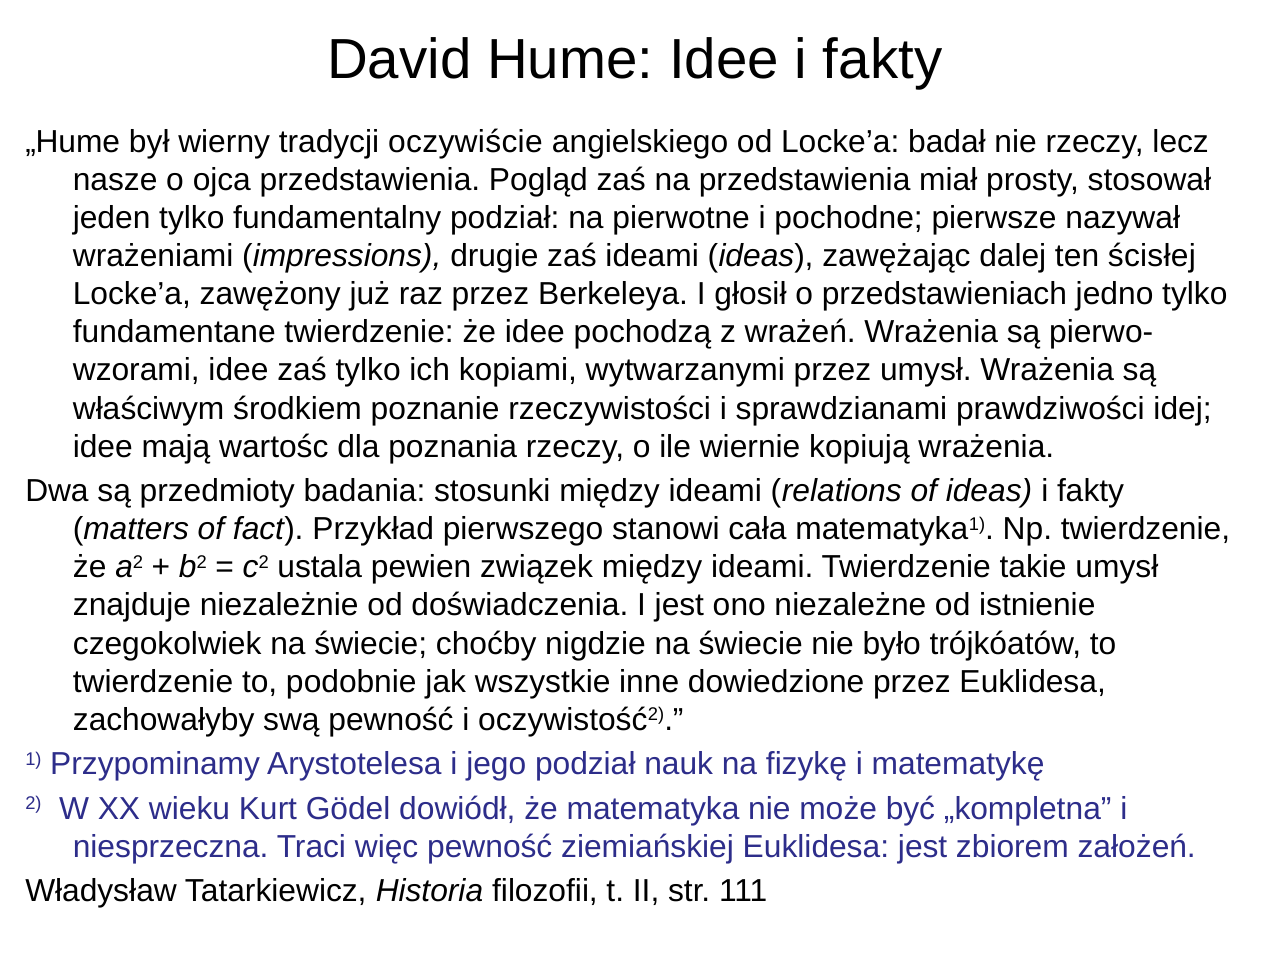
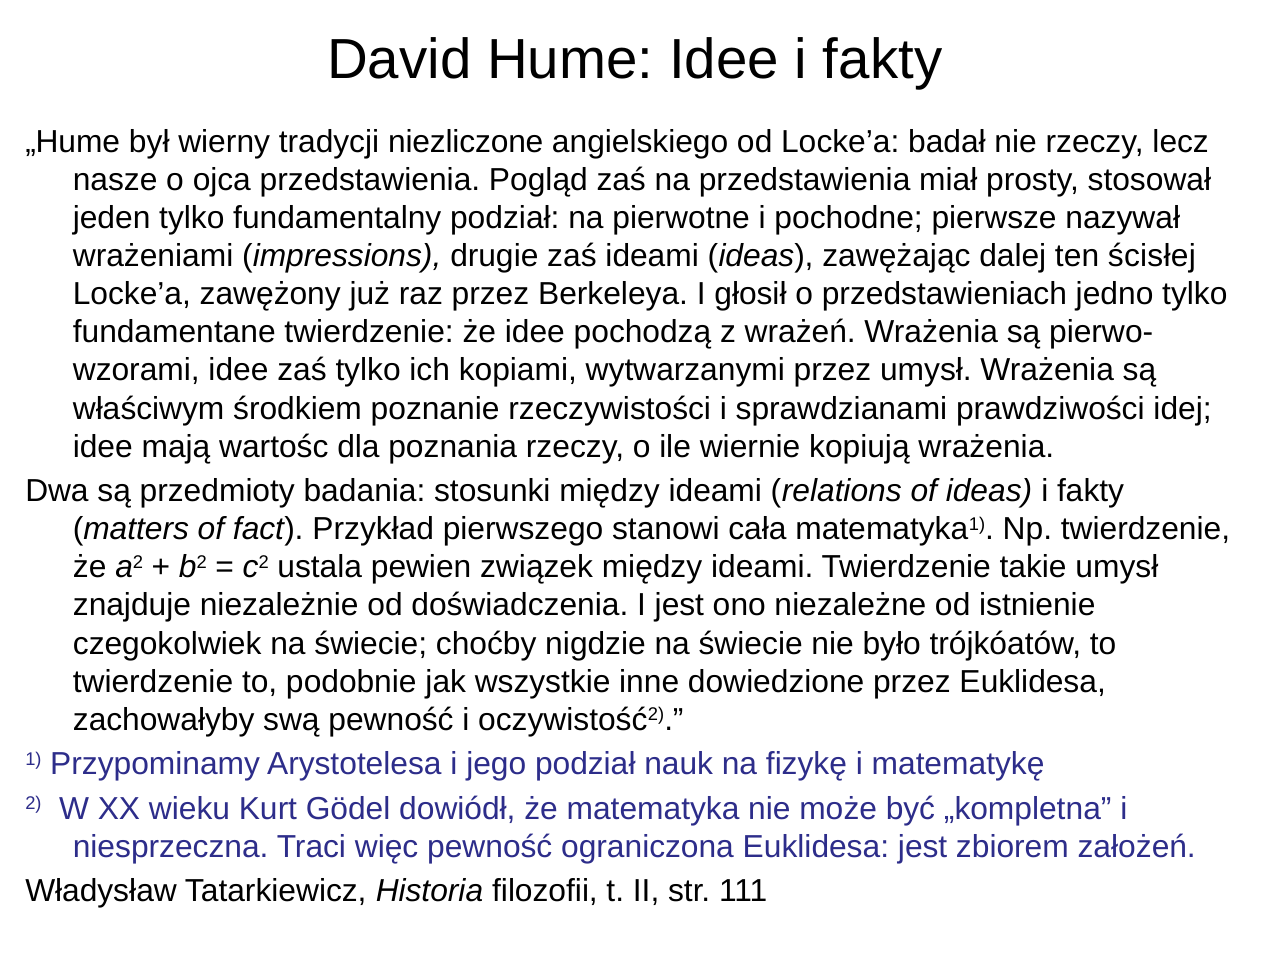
oczywiście: oczywiście -> niezliczone (466, 142)
ziemiańskiej: ziemiańskiej -> ograniczona (648, 846)
